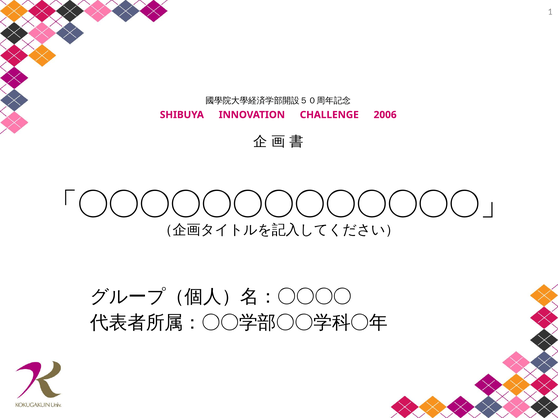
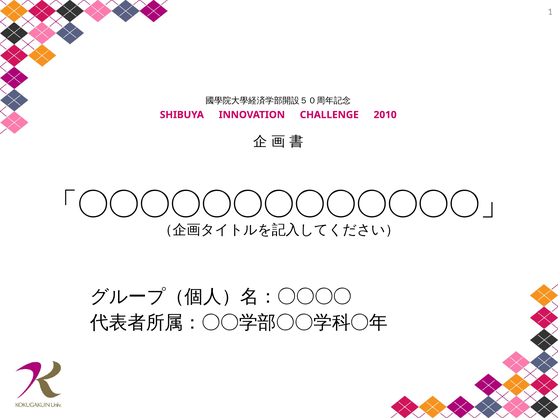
2006: 2006 -> 2010 (385, 115)
